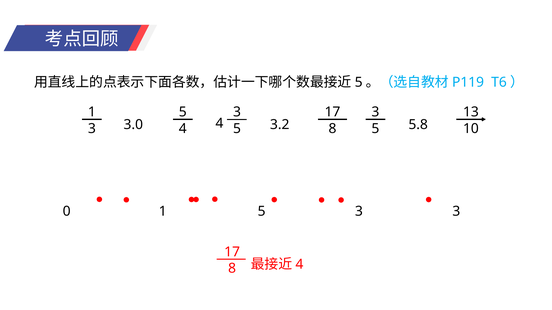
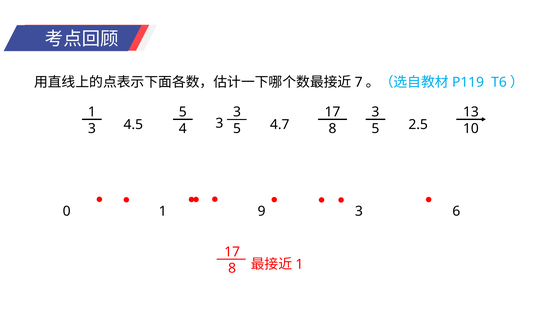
5: 5 -> 7 (359, 82)
3.0: 3.0 -> 4.5 (133, 125)
4 4: 4 -> 3 (219, 123)
3.2: 3.2 -> 4.7 (280, 125)
5.8: 5.8 -> 2.5 (418, 125)
0 5: 5 -> 9 (262, 212)
3: 3 -> 6 (456, 212)
4: 4 -> 1 (299, 265)
